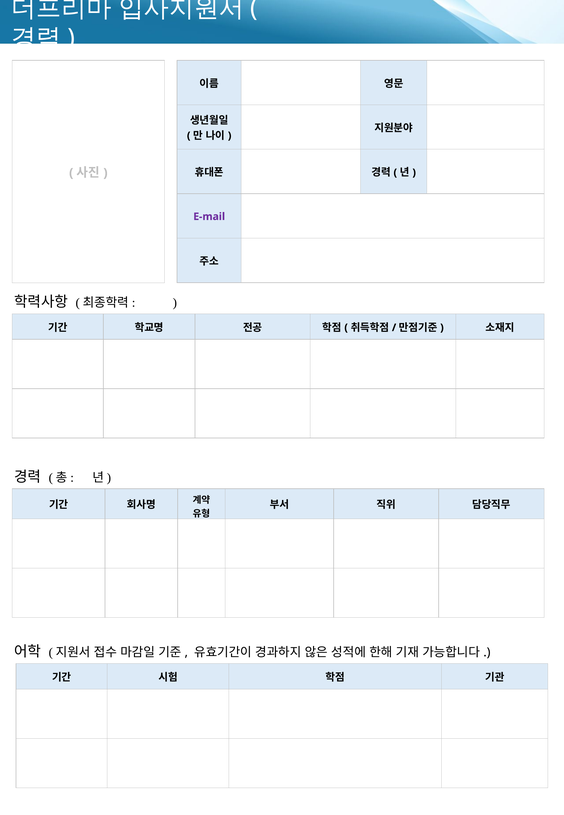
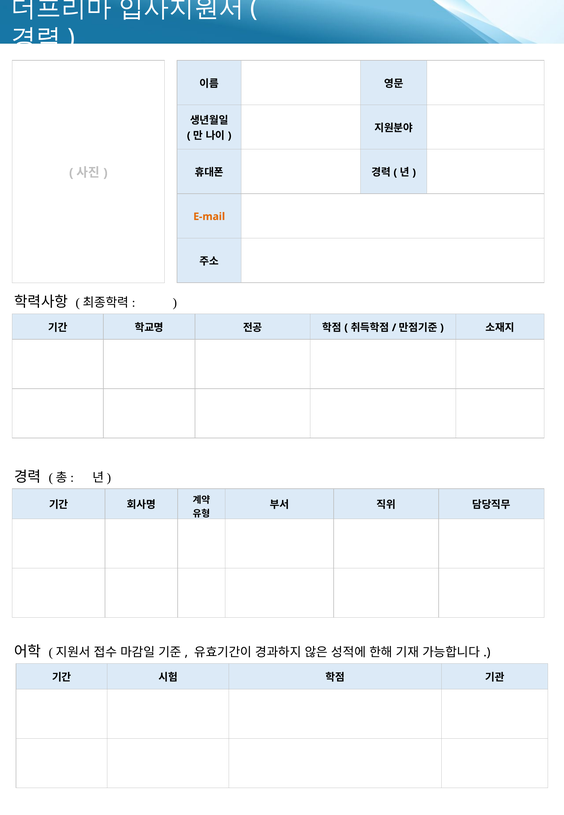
E-mail colour: purple -> orange (209, 216)
